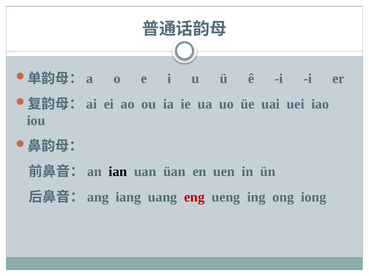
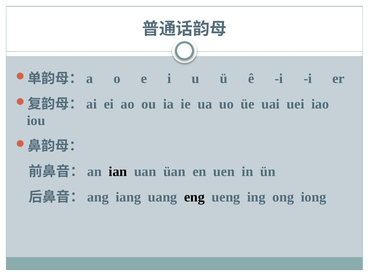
eng colour: red -> black (194, 198)
